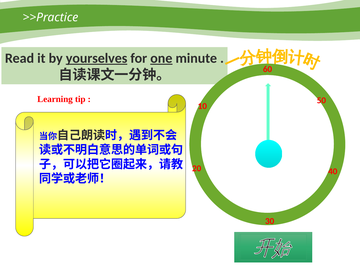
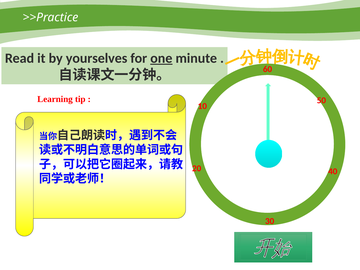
yourselves underline: present -> none (97, 58)
